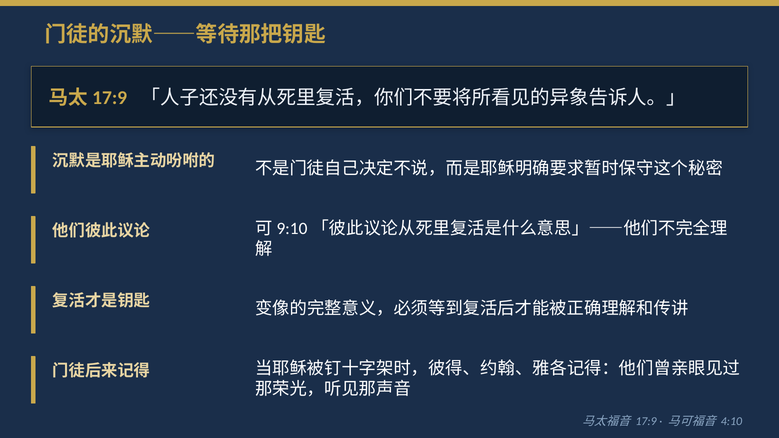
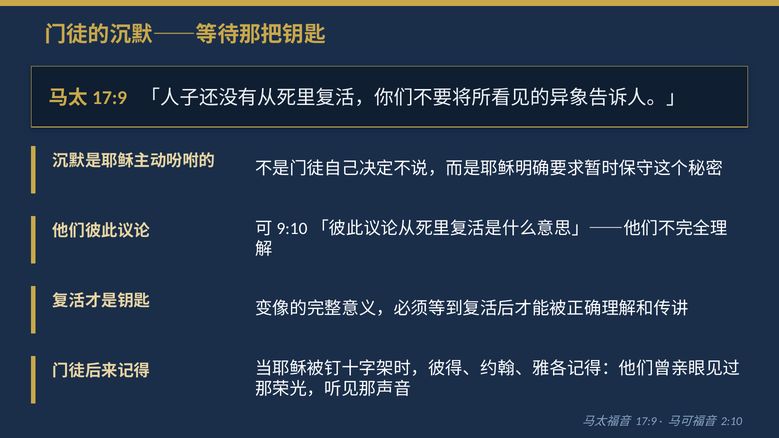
4:10: 4:10 -> 2:10 (731, 421)
